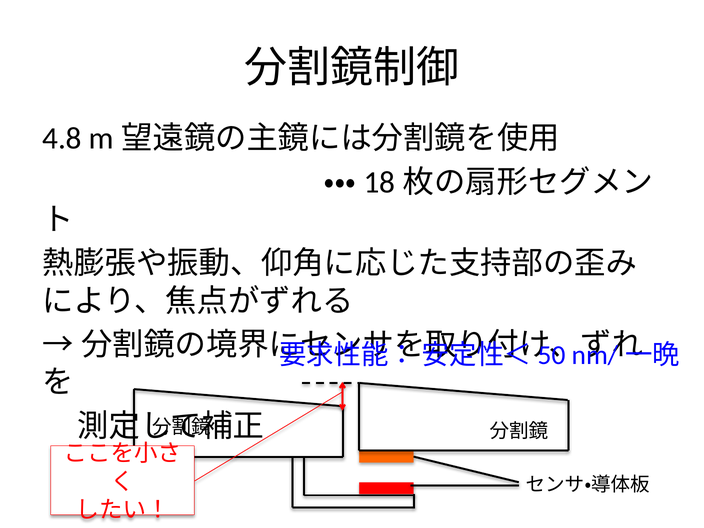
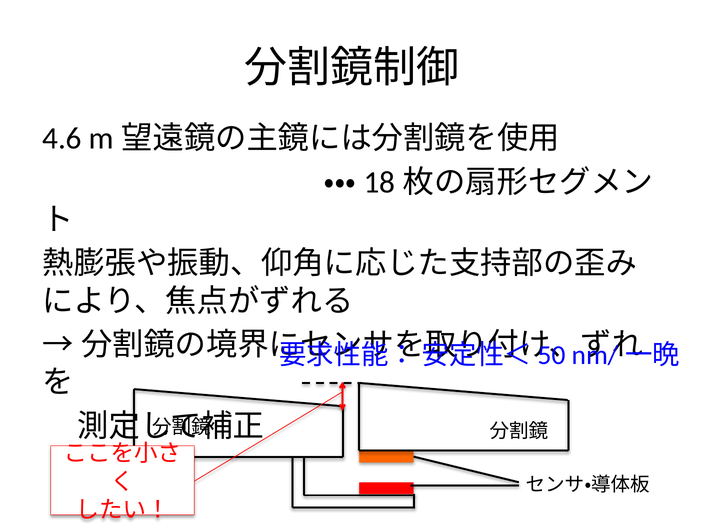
4.8: 4.8 -> 4.6 (62, 138)
